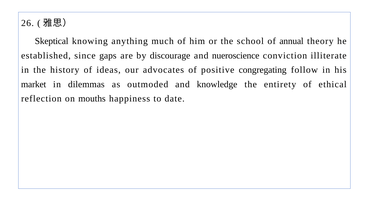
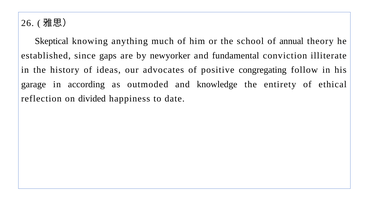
discourage: discourage -> newyorker (170, 56)
nueroscience: nueroscience -> fundamental (236, 56)
market: market -> garage (34, 84)
dilemmas: dilemmas -> according (86, 84)
mouths: mouths -> divided (92, 99)
